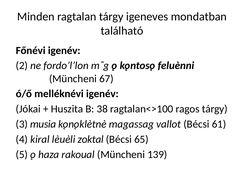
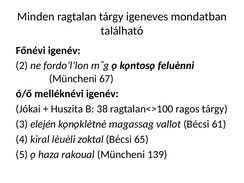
musia: musia -> elején (43, 124)
